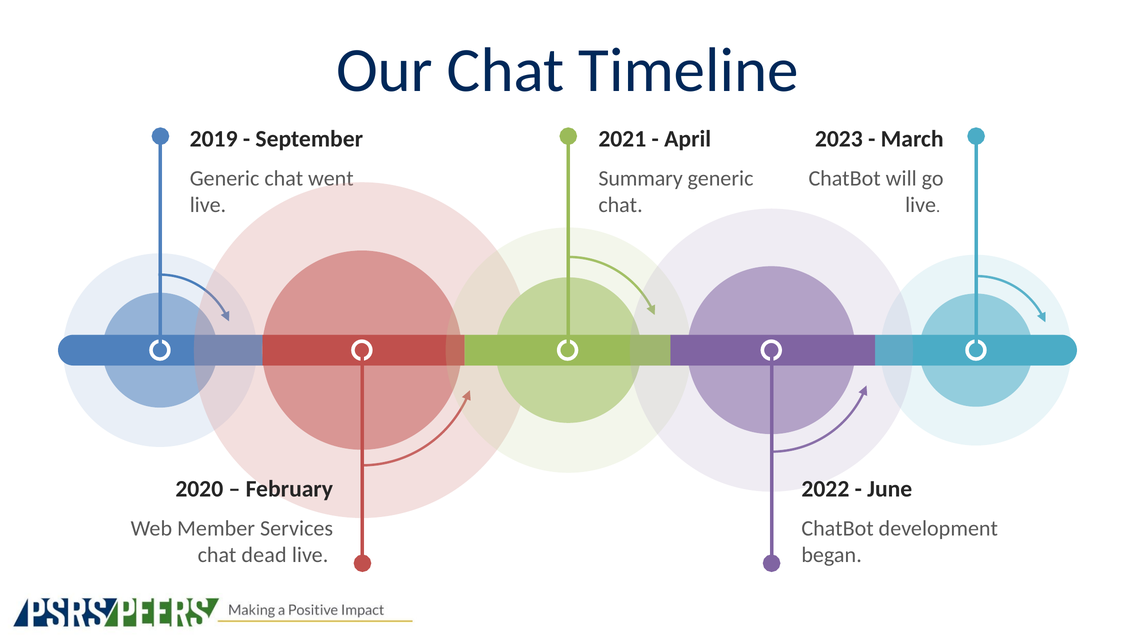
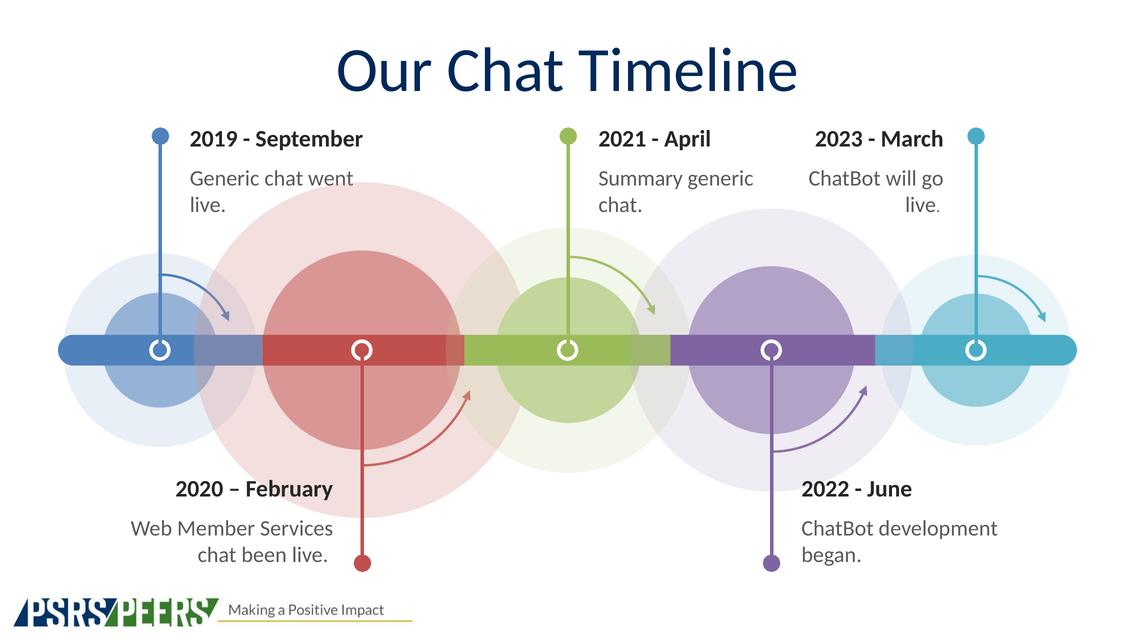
dead: dead -> been (264, 555)
